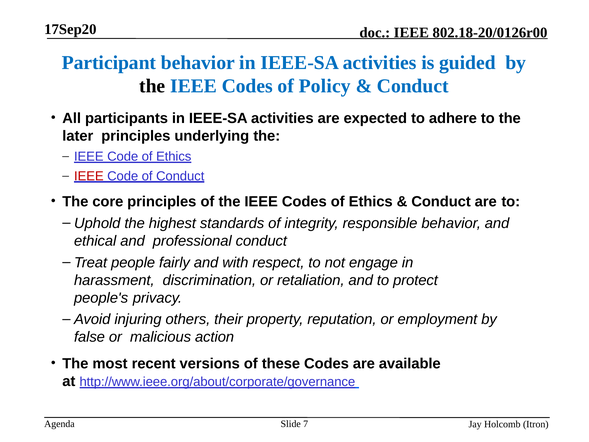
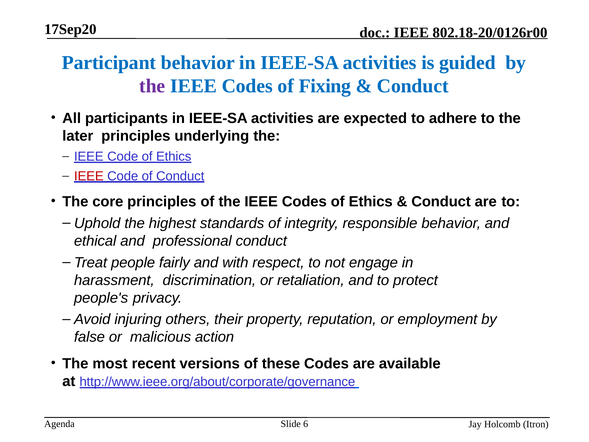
the colour: black -> purple (152, 86)
Policy: Policy -> Fixing (325, 86)
7: 7 -> 6 (306, 424)
